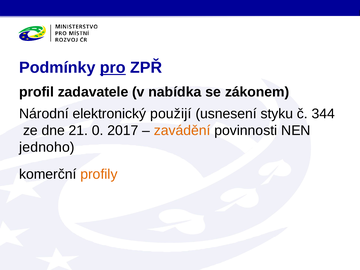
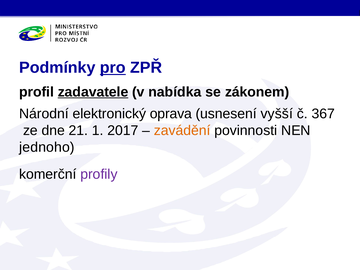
zadavatele underline: none -> present (93, 92)
použijí: použijí -> oprava (171, 114)
styku: styku -> vyšší (277, 114)
344: 344 -> 367 (323, 114)
0: 0 -> 1 (98, 131)
profily colour: orange -> purple (99, 174)
